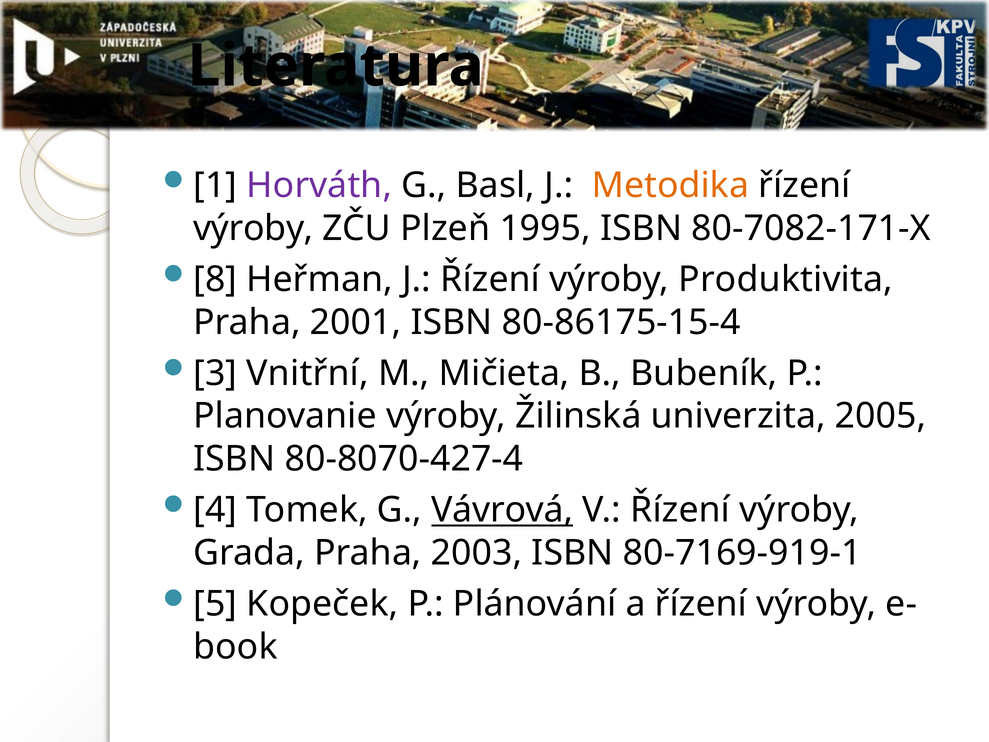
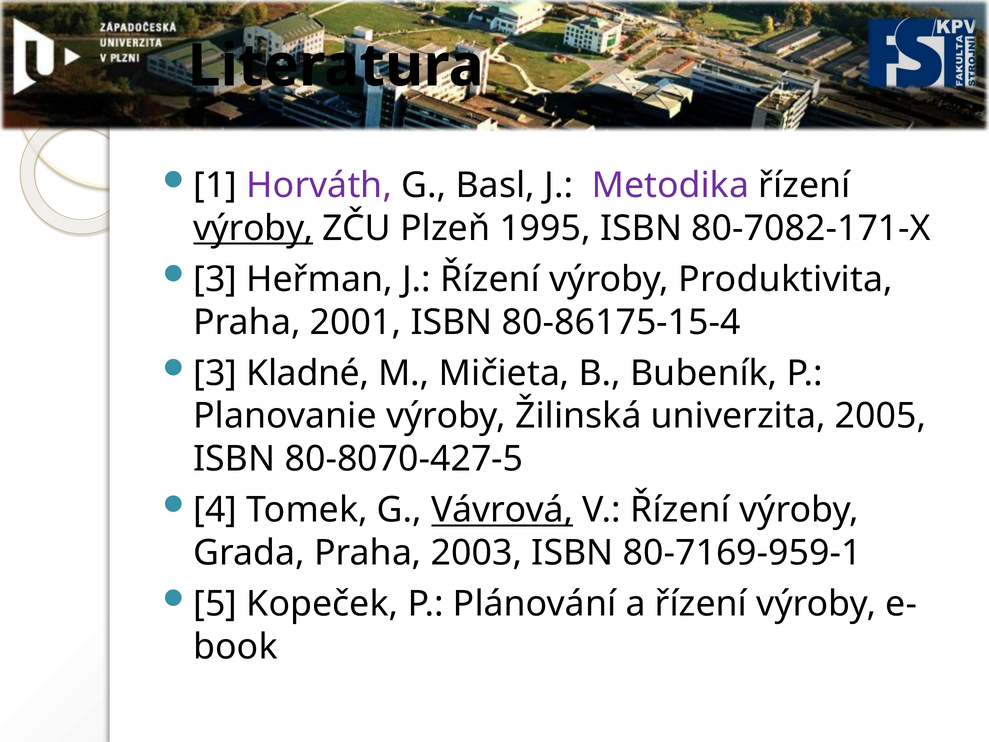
Metodika colour: orange -> purple (670, 185)
výroby underline: none -> present (253, 228)
8: 8 -> 3 (215, 279)
Vnitřní: Vnitřní -> Kladné (308, 373)
80-8070-427-4: 80-8070-427-4 -> 80-8070-427-5 (404, 459)
80-7169-919-1: 80-7169-919-1 -> 80-7169-959-1 (742, 553)
